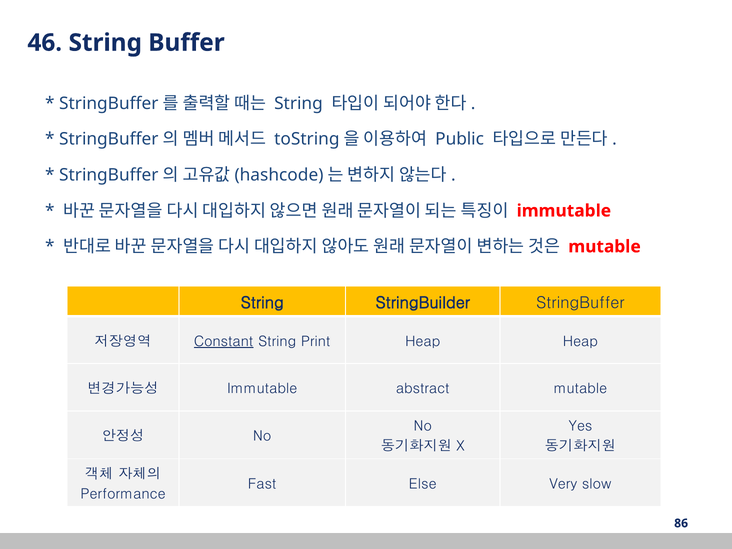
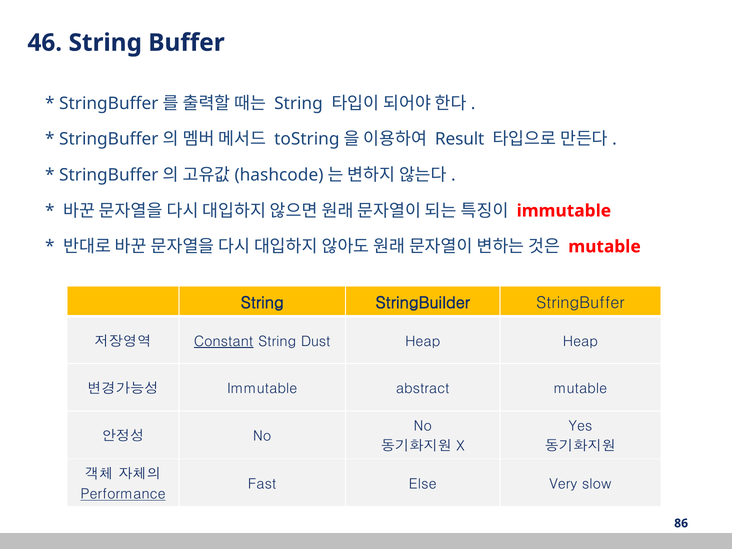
Public: Public -> Result (460, 139)
Print: Print -> Dust (316, 341)
Performance underline: none -> present (123, 494)
